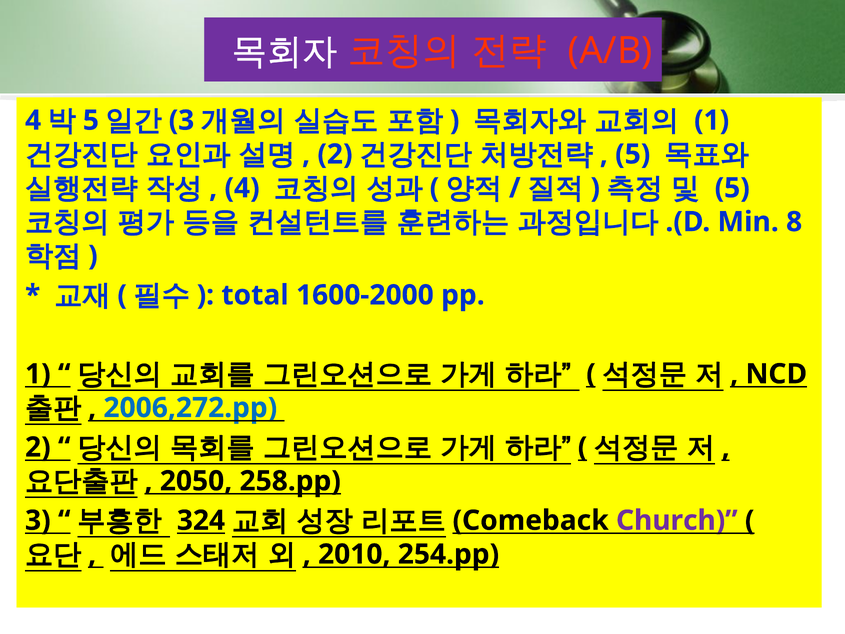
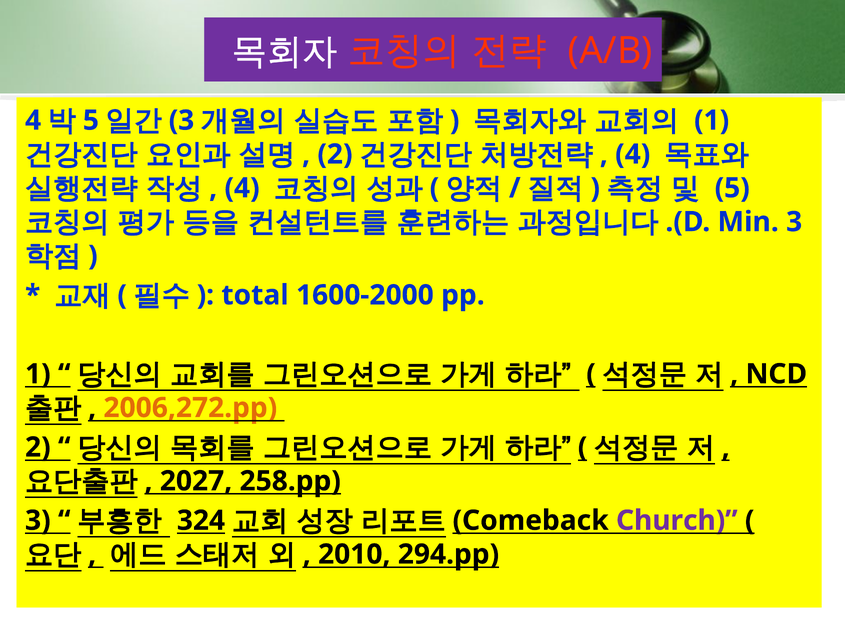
5: 5 -> 4 (633, 154)
Min 8: 8 -> 3 (794, 222)
2006,272.pp colour: blue -> orange (190, 408)
2050: 2050 -> 2027 (196, 481)
254.pp: 254.pp -> 294.pp (448, 554)
